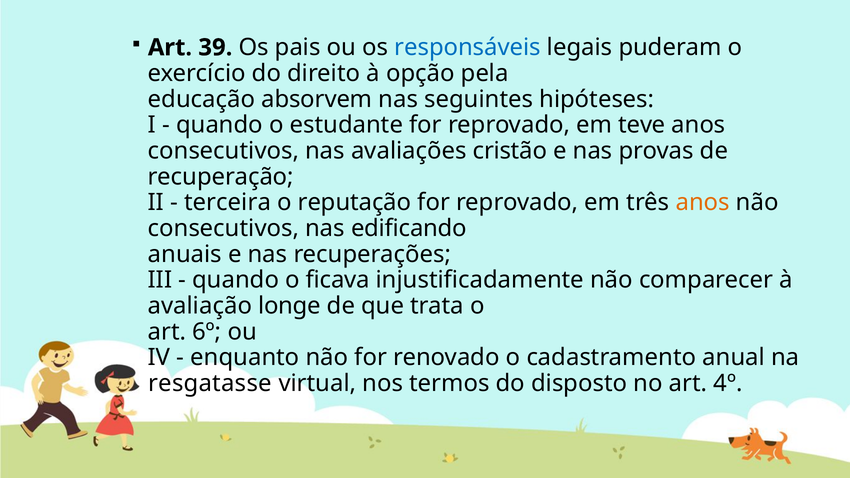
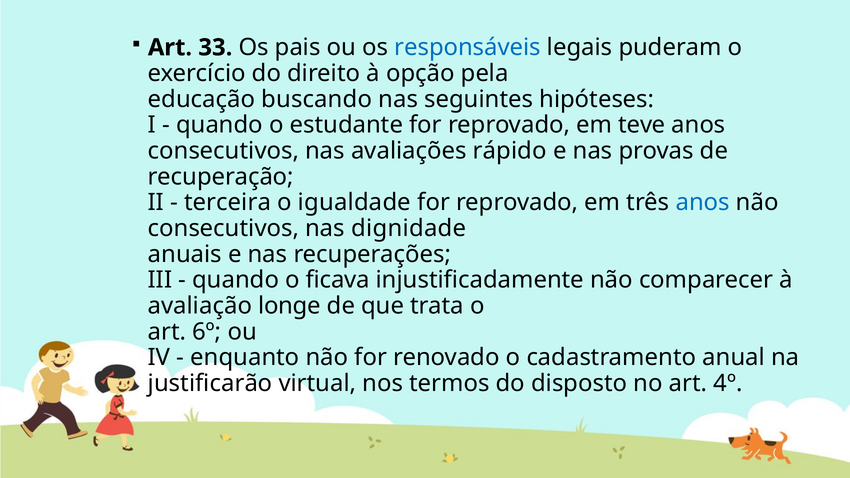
39: 39 -> 33 (215, 47)
absorvem: absorvem -> buscando (317, 99)
cristão: cristão -> rápido (510, 151)
reputação: reputação -> igualdade (354, 203)
anos colour: orange -> blue (703, 203)
edificando: edificando -> dignidade (409, 228)
resgatasse: resgatasse -> justificarão (210, 384)
